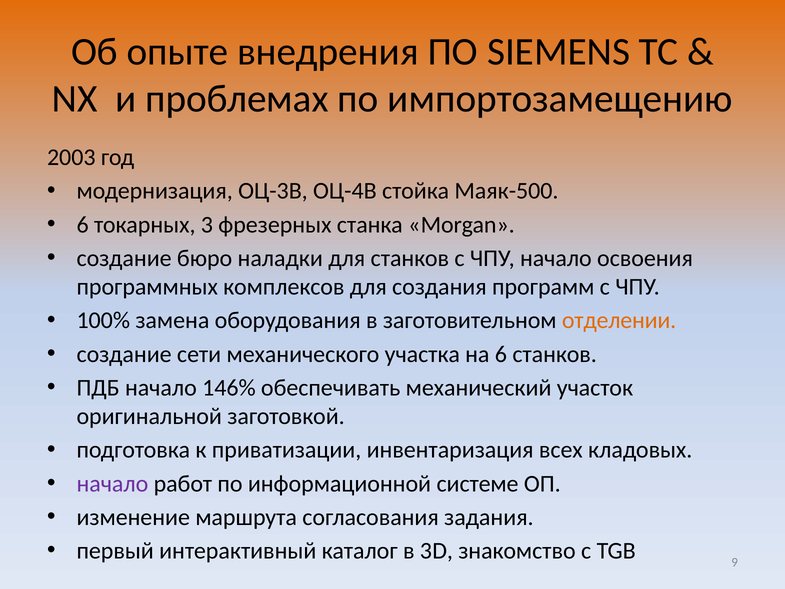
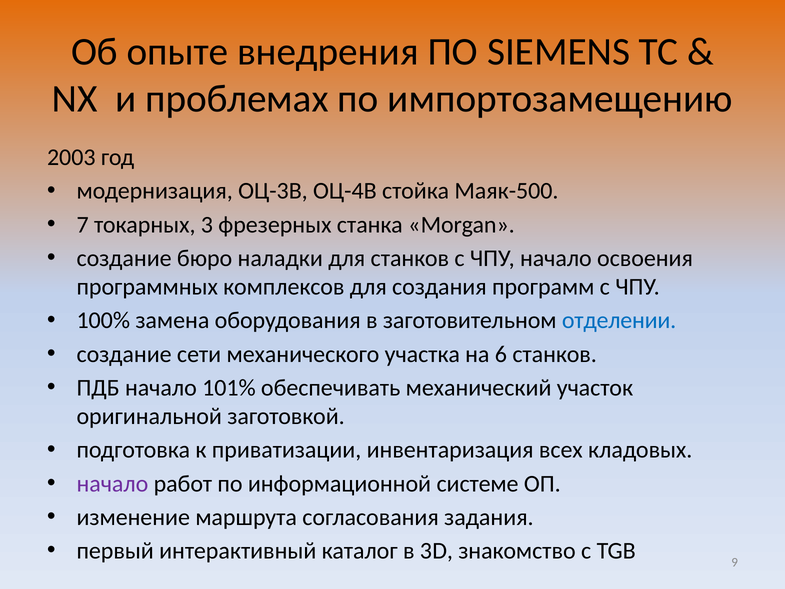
6: 6 -> 7 (83, 224)
отделении colour: orange -> blue (619, 320)
146%: 146% -> 101% (229, 388)
